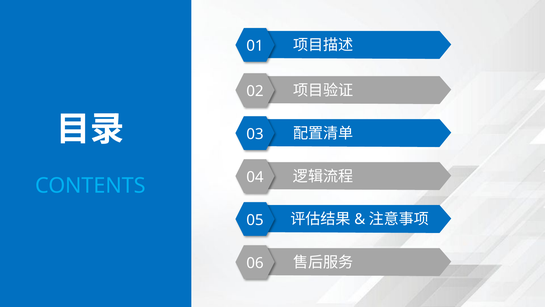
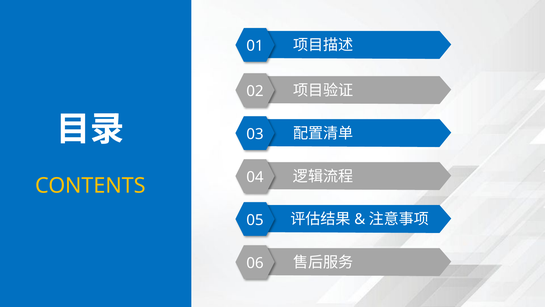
CONTENTS colour: light blue -> yellow (90, 186)
